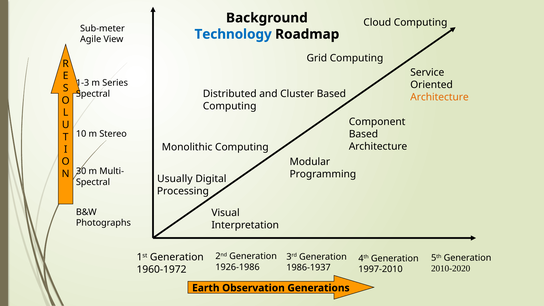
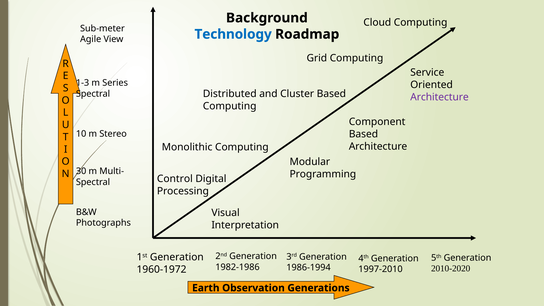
Architecture colour: orange -> purple (439, 97)
Usually: Usually -> Control (175, 179)
1926-1986: 1926-1986 -> 1982-1986 (238, 267)
1986-1937: 1986-1937 -> 1986-1994 (309, 268)
